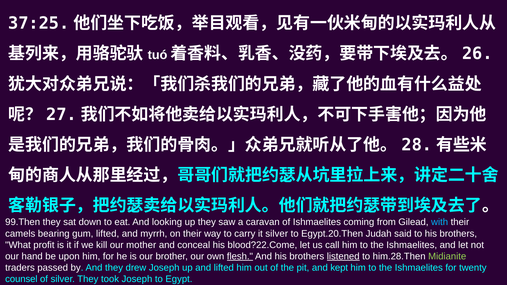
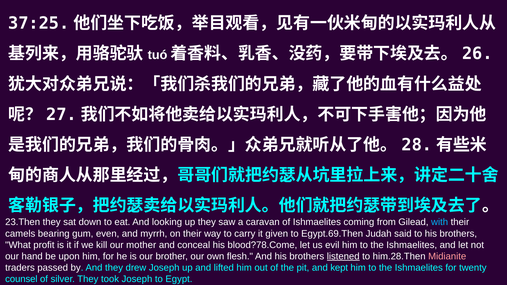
99.Then: 99.Then -> 23.Then (23, 222)
gum lifted: lifted -> even (108, 234)
it silver: silver -> given (277, 234)
Egypt.20.Then: Egypt.20.Then -> Egypt.69.Then (332, 234)
blood?22.Come: blood?22.Come -> blood?78.Come (262, 245)
call: call -> evil (332, 245)
flesh underline: present -> none (240, 257)
Midianite colour: light green -> pink (447, 257)
